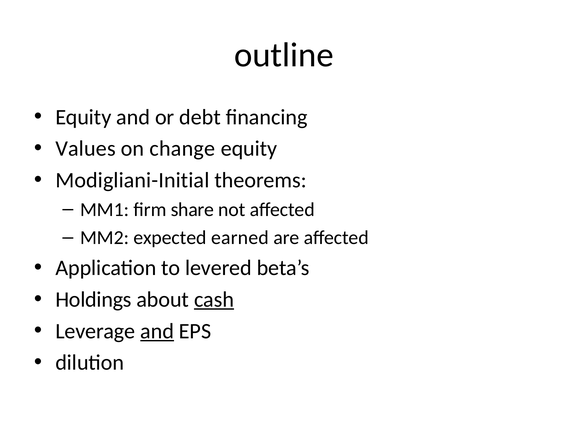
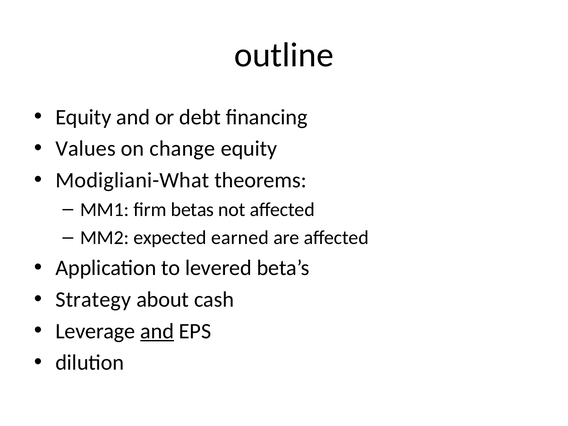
Modigliani-Initial: Modigliani-Initial -> Modigliani-What (132, 180)
share: share -> betas (192, 210)
Holdings: Holdings -> Strategy (93, 300)
cash underline: present -> none (214, 300)
